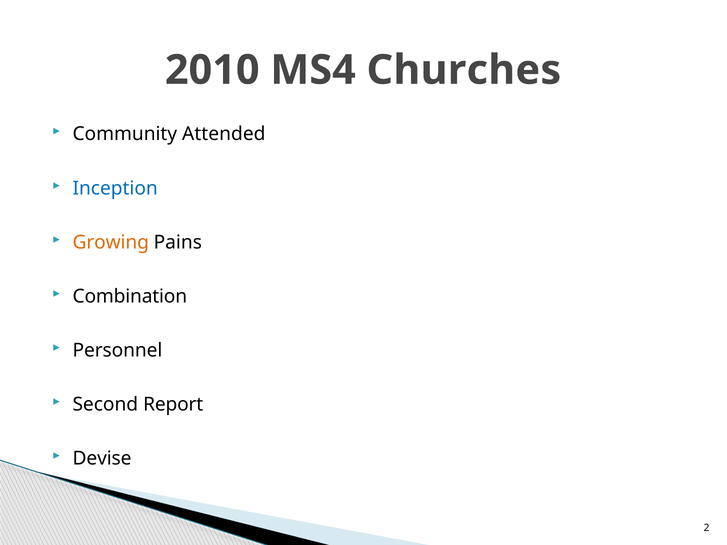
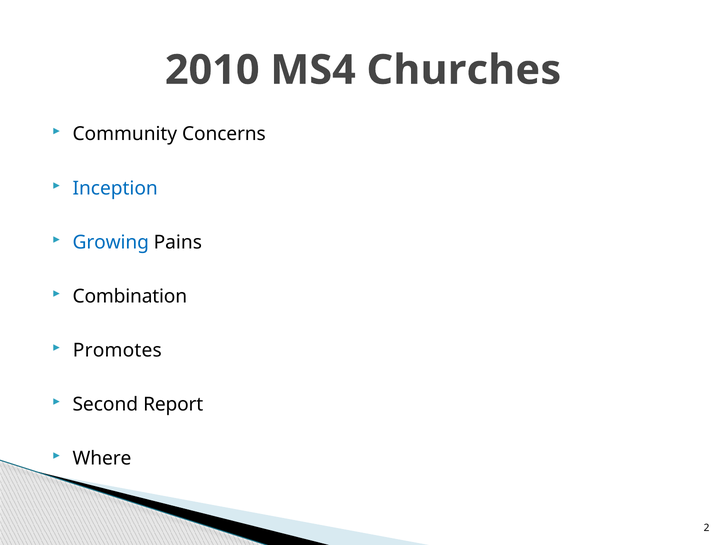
Attended: Attended -> Concerns (224, 134)
Growing colour: orange -> blue (111, 242)
Personnel: Personnel -> Promotes (117, 351)
Devise: Devise -> Where (102, 459)
